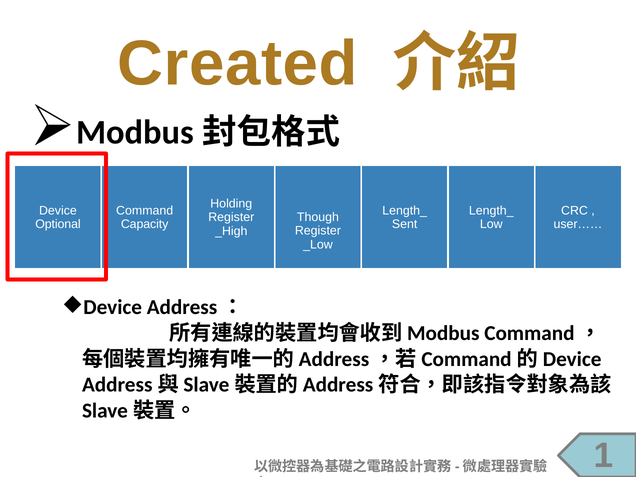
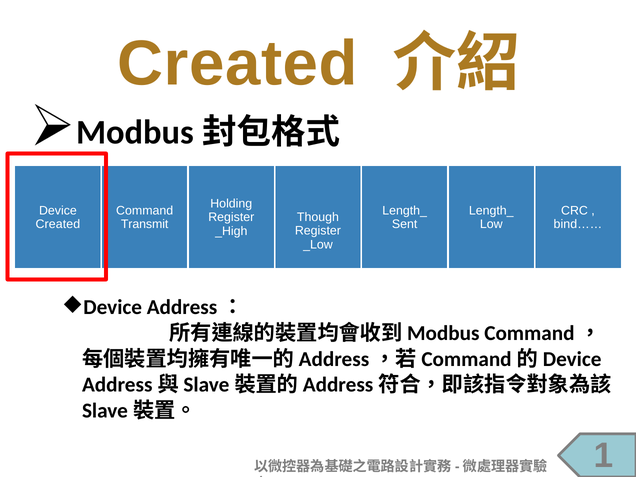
Optional: Optional -> Created (58, 224)
Capacity: Capacity -> Transmit (145, 224)
user……: user…… -> bind…… (578, 224)
